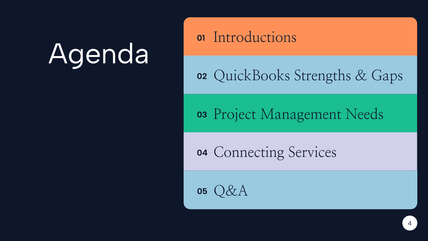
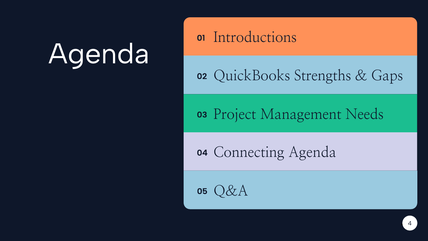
Connecting Services: Services -> Agenda (312, 152)
